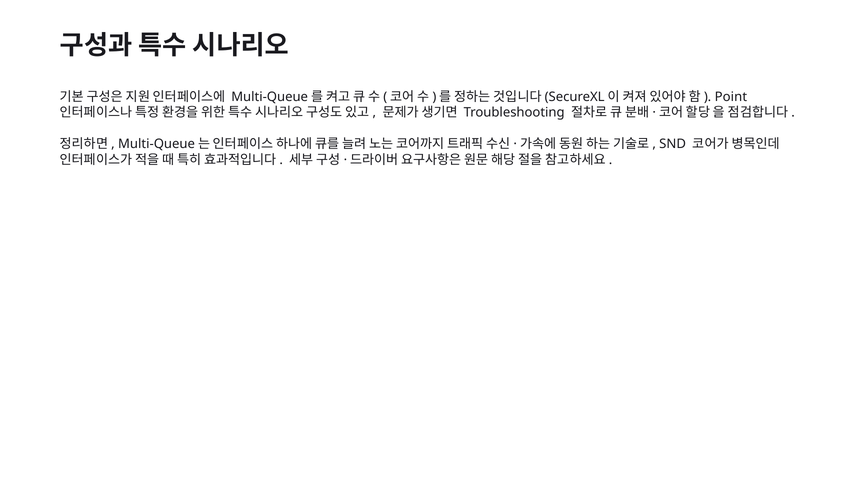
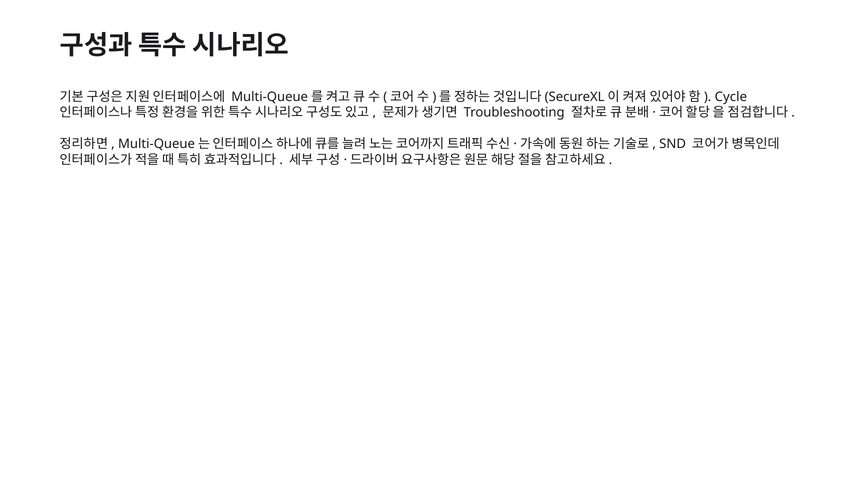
Point: Point -> Cycle (731, 97)
